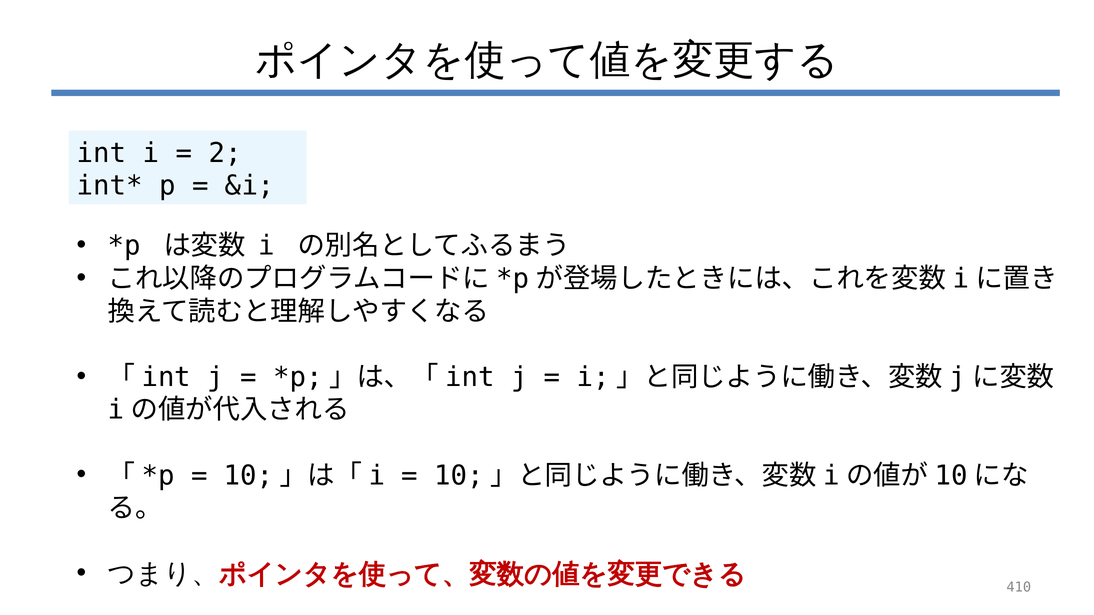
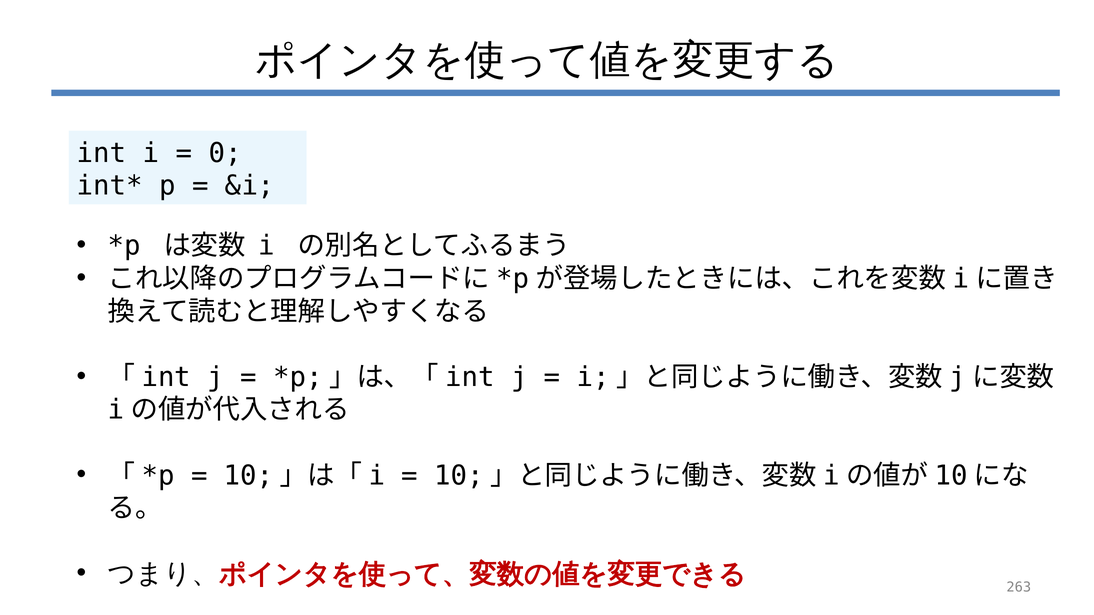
2: 2 -> 0 (225, 153)
410: 410 -> 263 (1019, 588)
